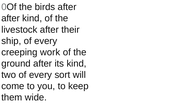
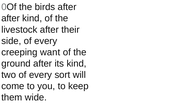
ship: ship -> side (11, 41)
work: work -> want (50, 52)
